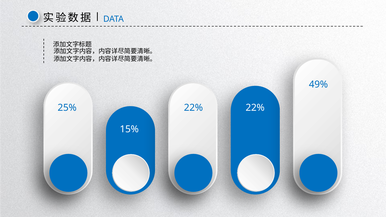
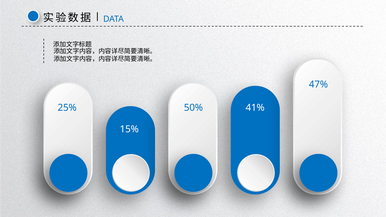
49%: 49% -> 47% (318, 84)
22%: 22% -> 50% (193, 108)
22%: 22% -> 41% (255, 108)
